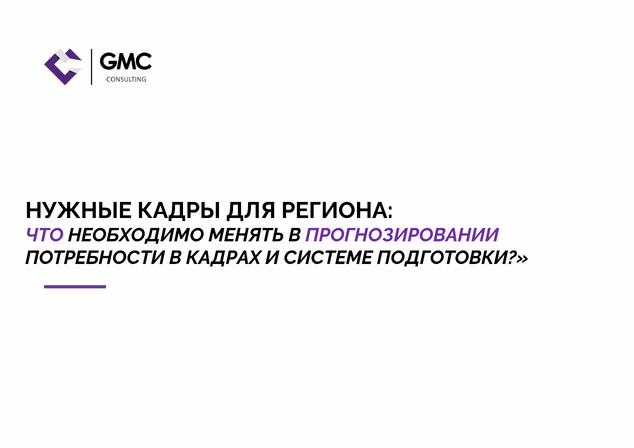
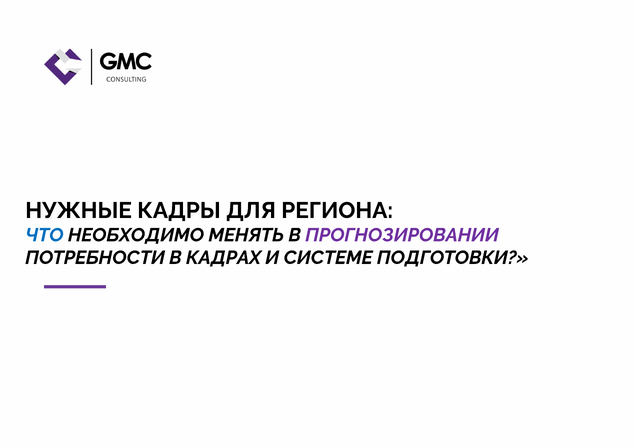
ЧТО colour: purple -> blue (44, 235)
